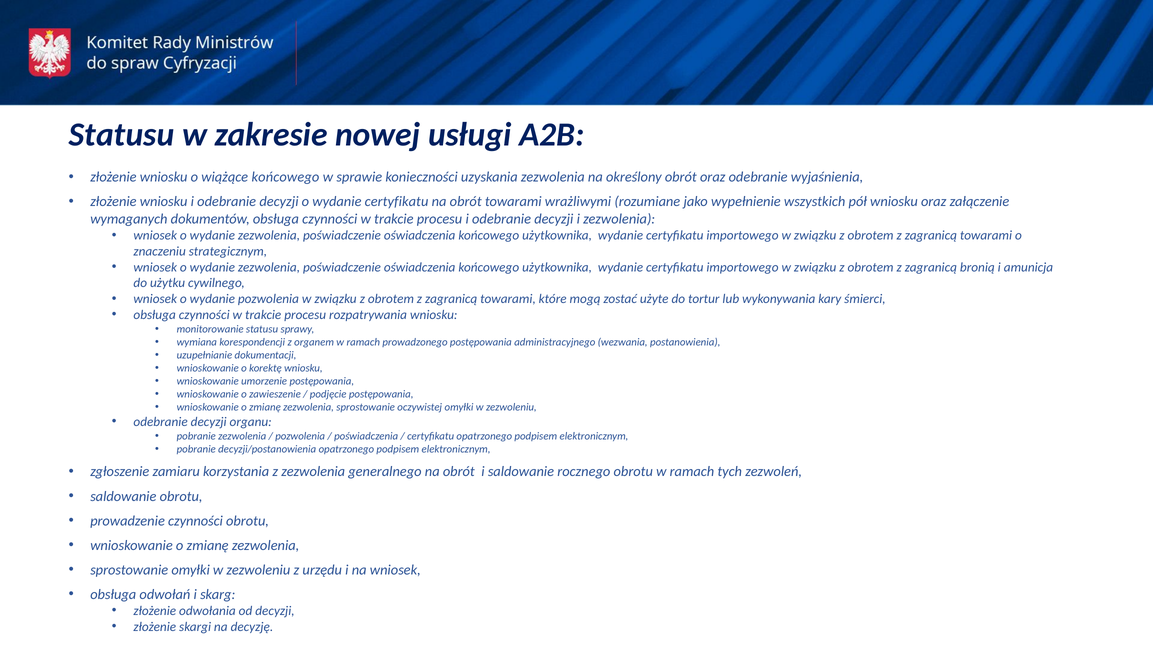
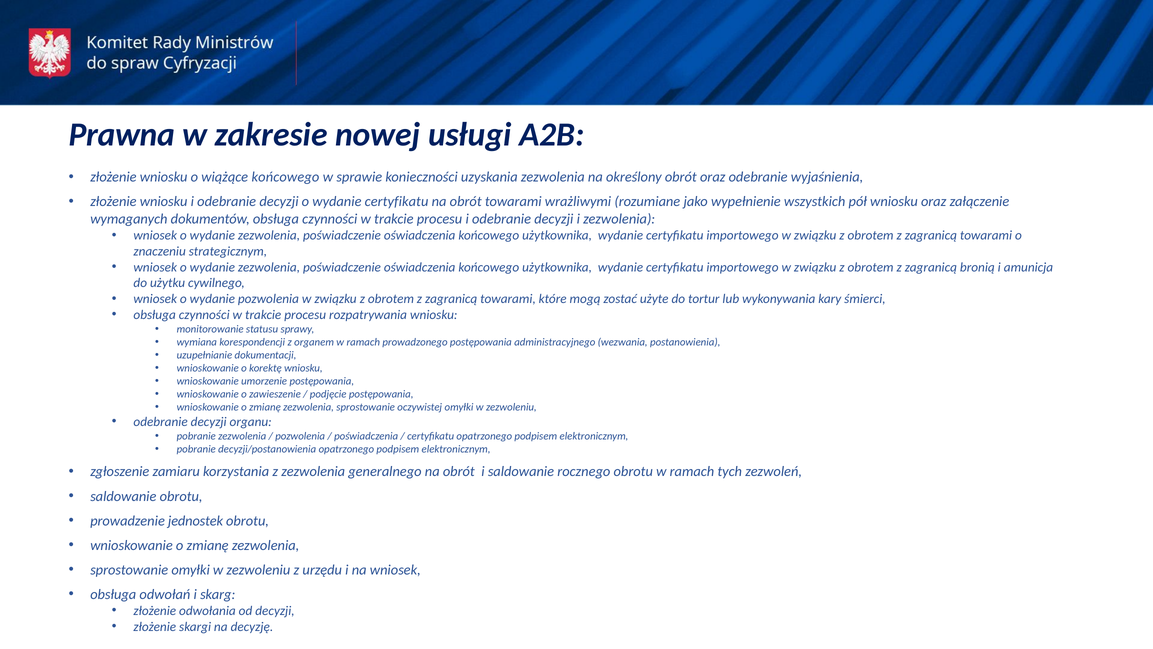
Statusu: Statusu -> Prawna (122, 135)
prowadzenie czynności: czynności -> jednostek (196, 520)
